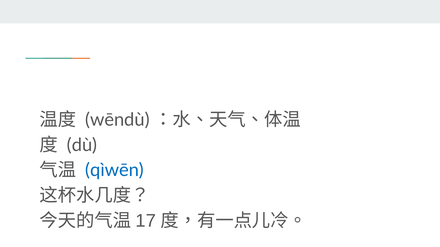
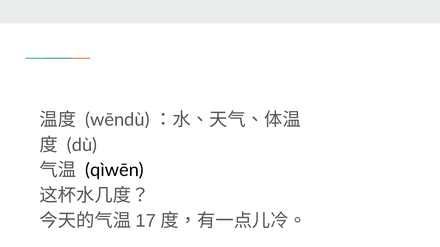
qìwēn colour: blue -> black (115, 171)
